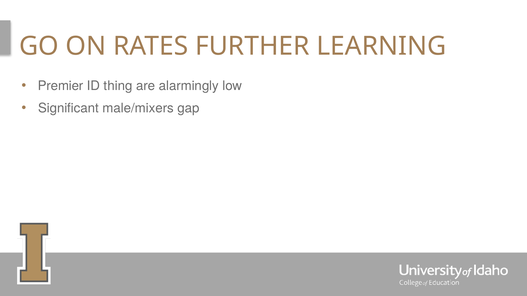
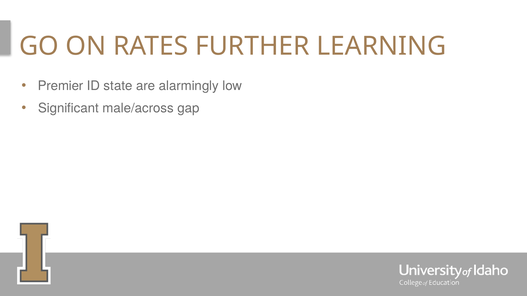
thing: thing -> state (118, 86)
male/mixers: male/mixers -> male/across (138, 108)
